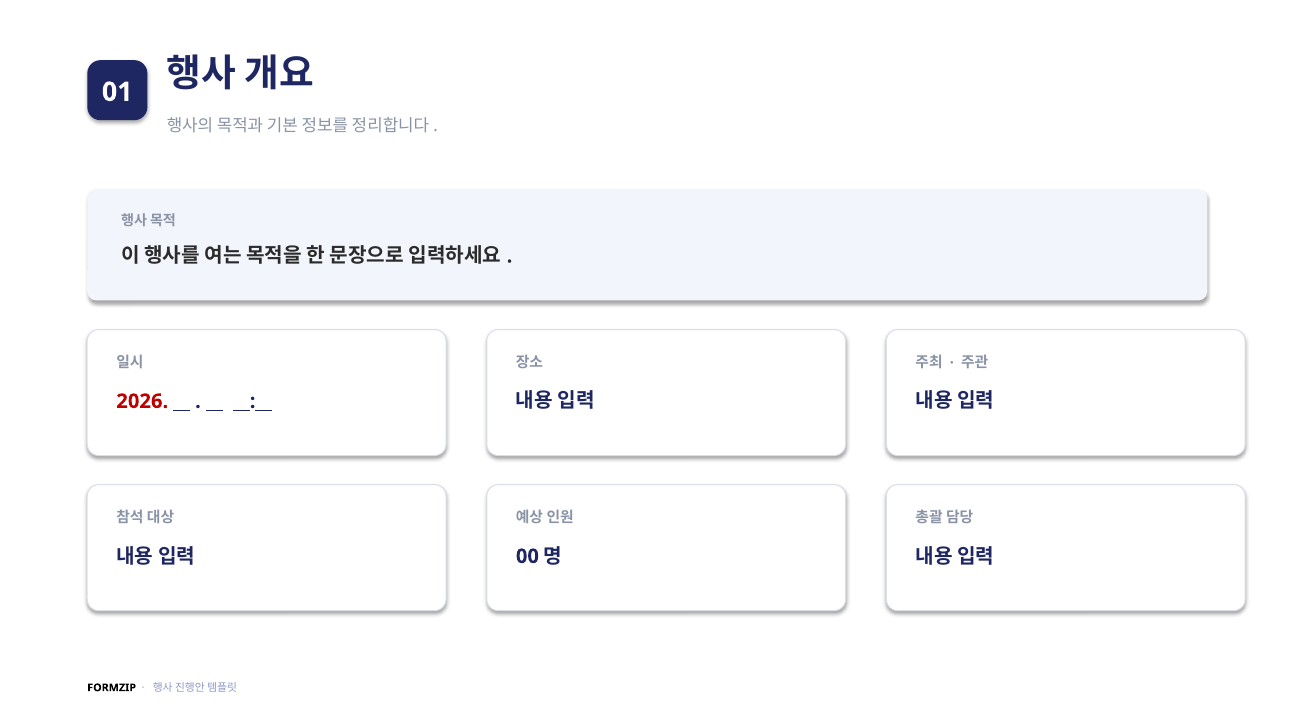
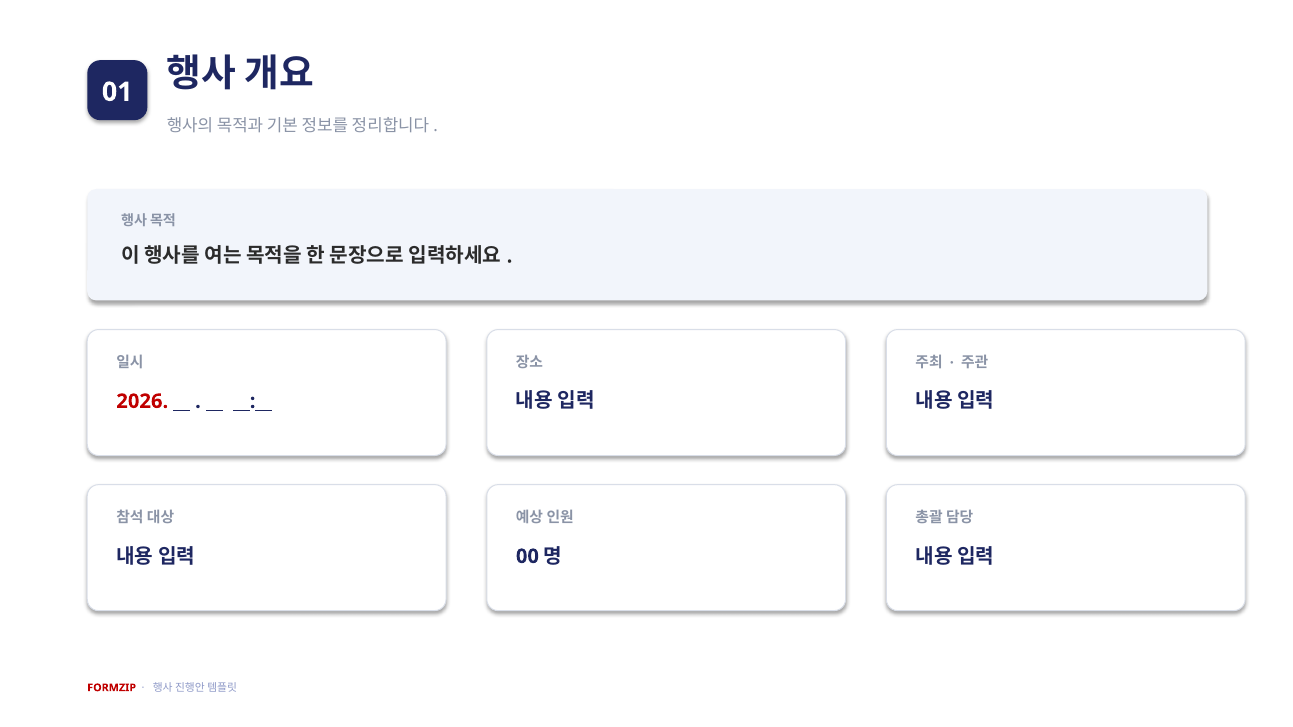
FORMZIP colour: black -> red (112, 688)
